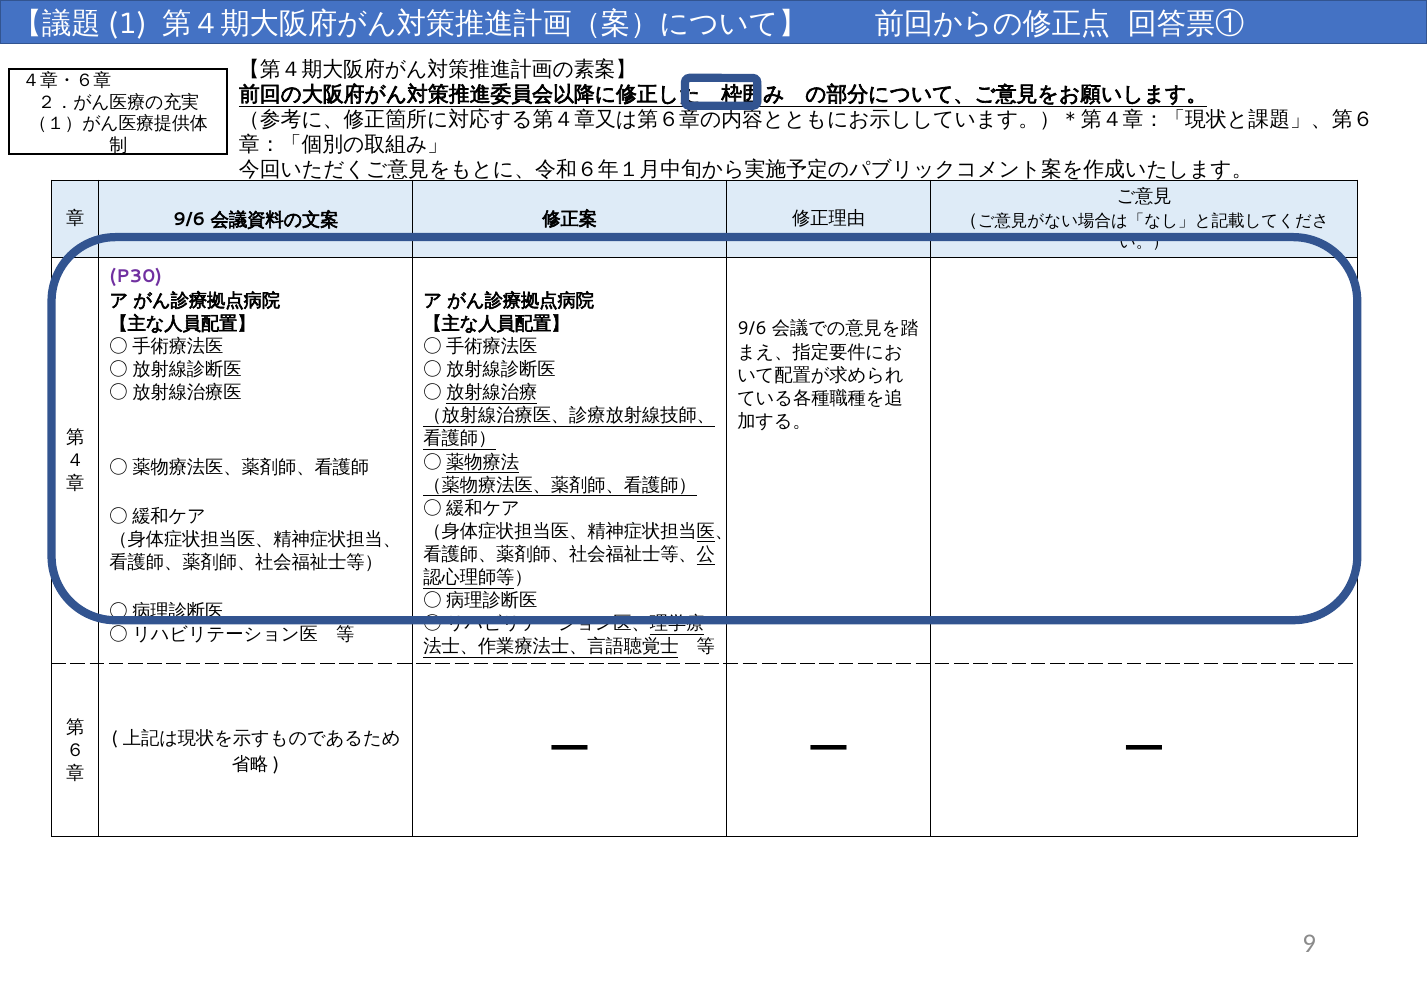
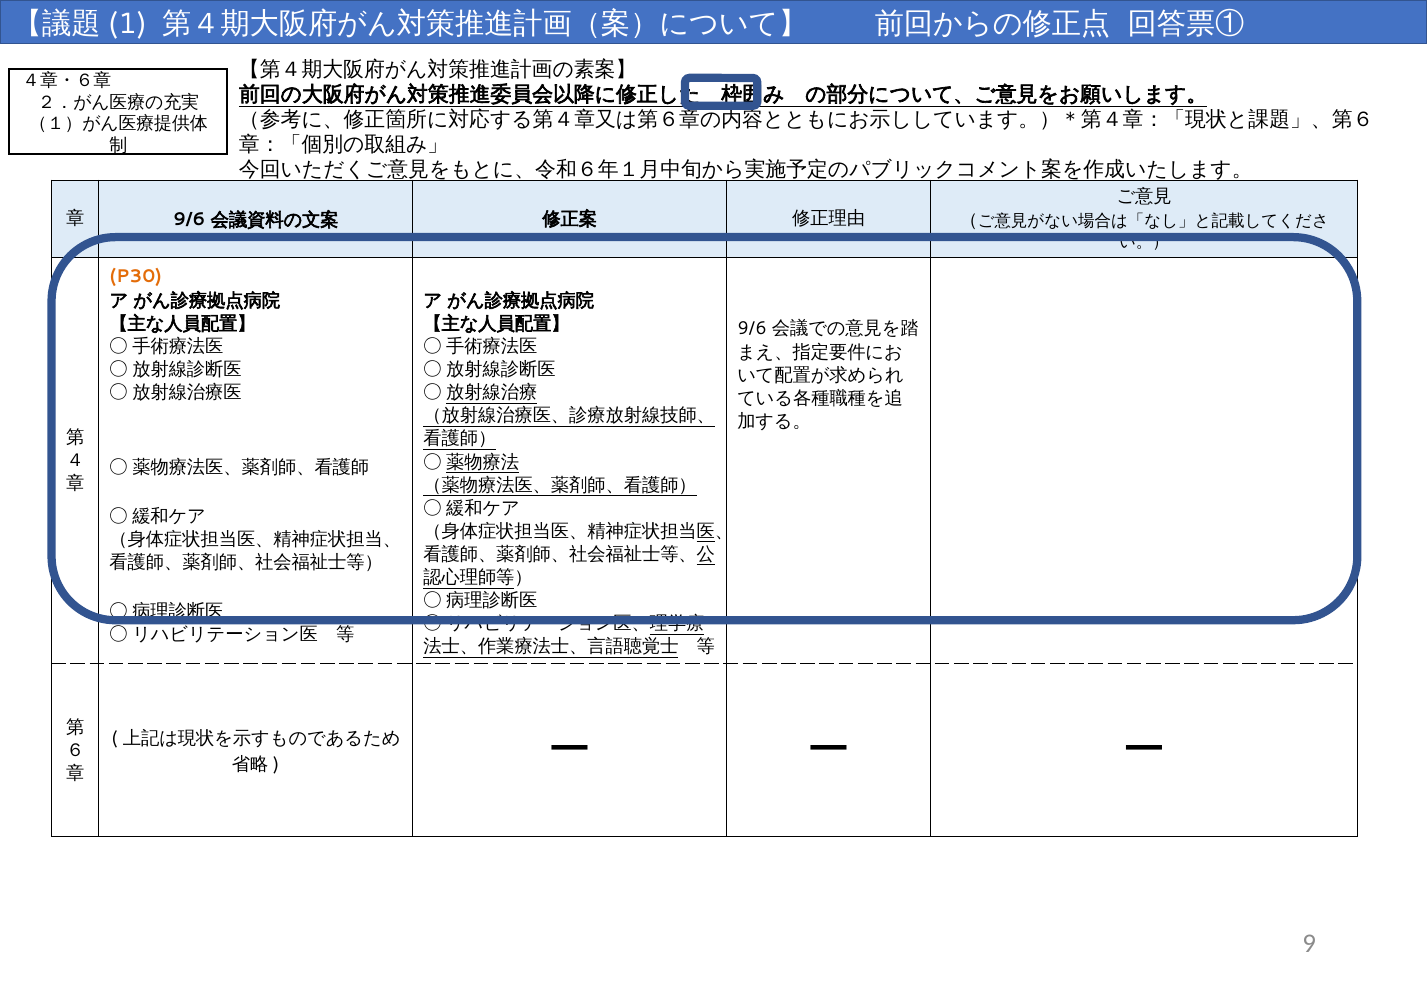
P30 colour: purple -> orange (136, 277)
